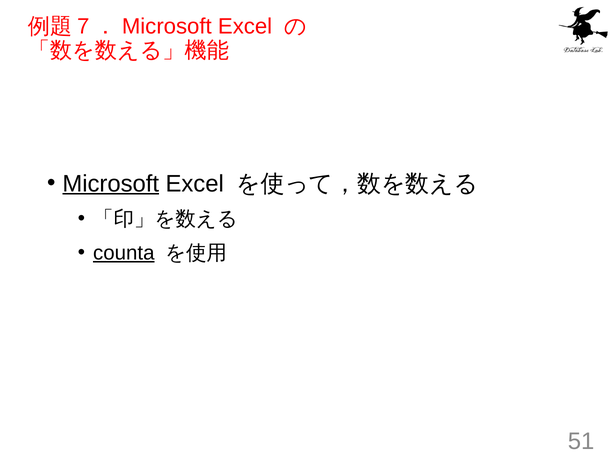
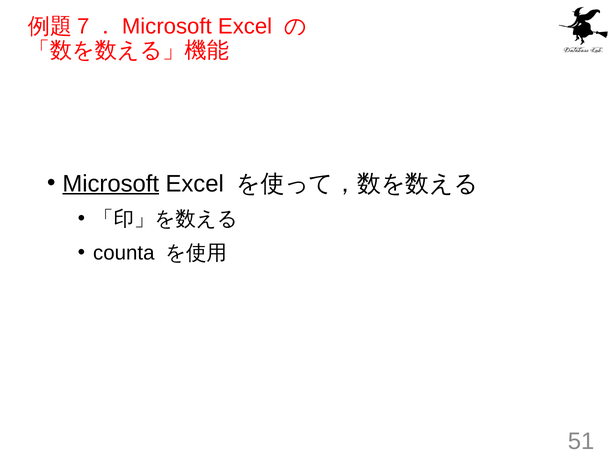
counta underline: present -> none (124, 253)
